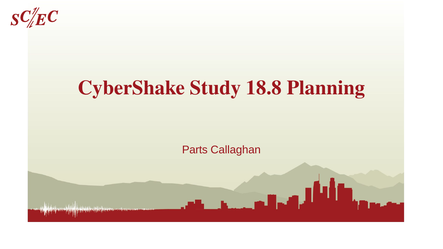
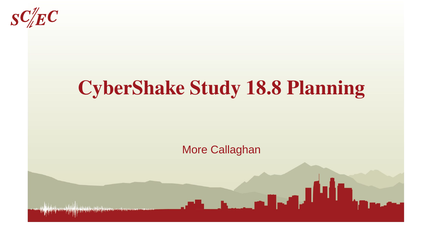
Parts: Parts -> More (195, 150)
